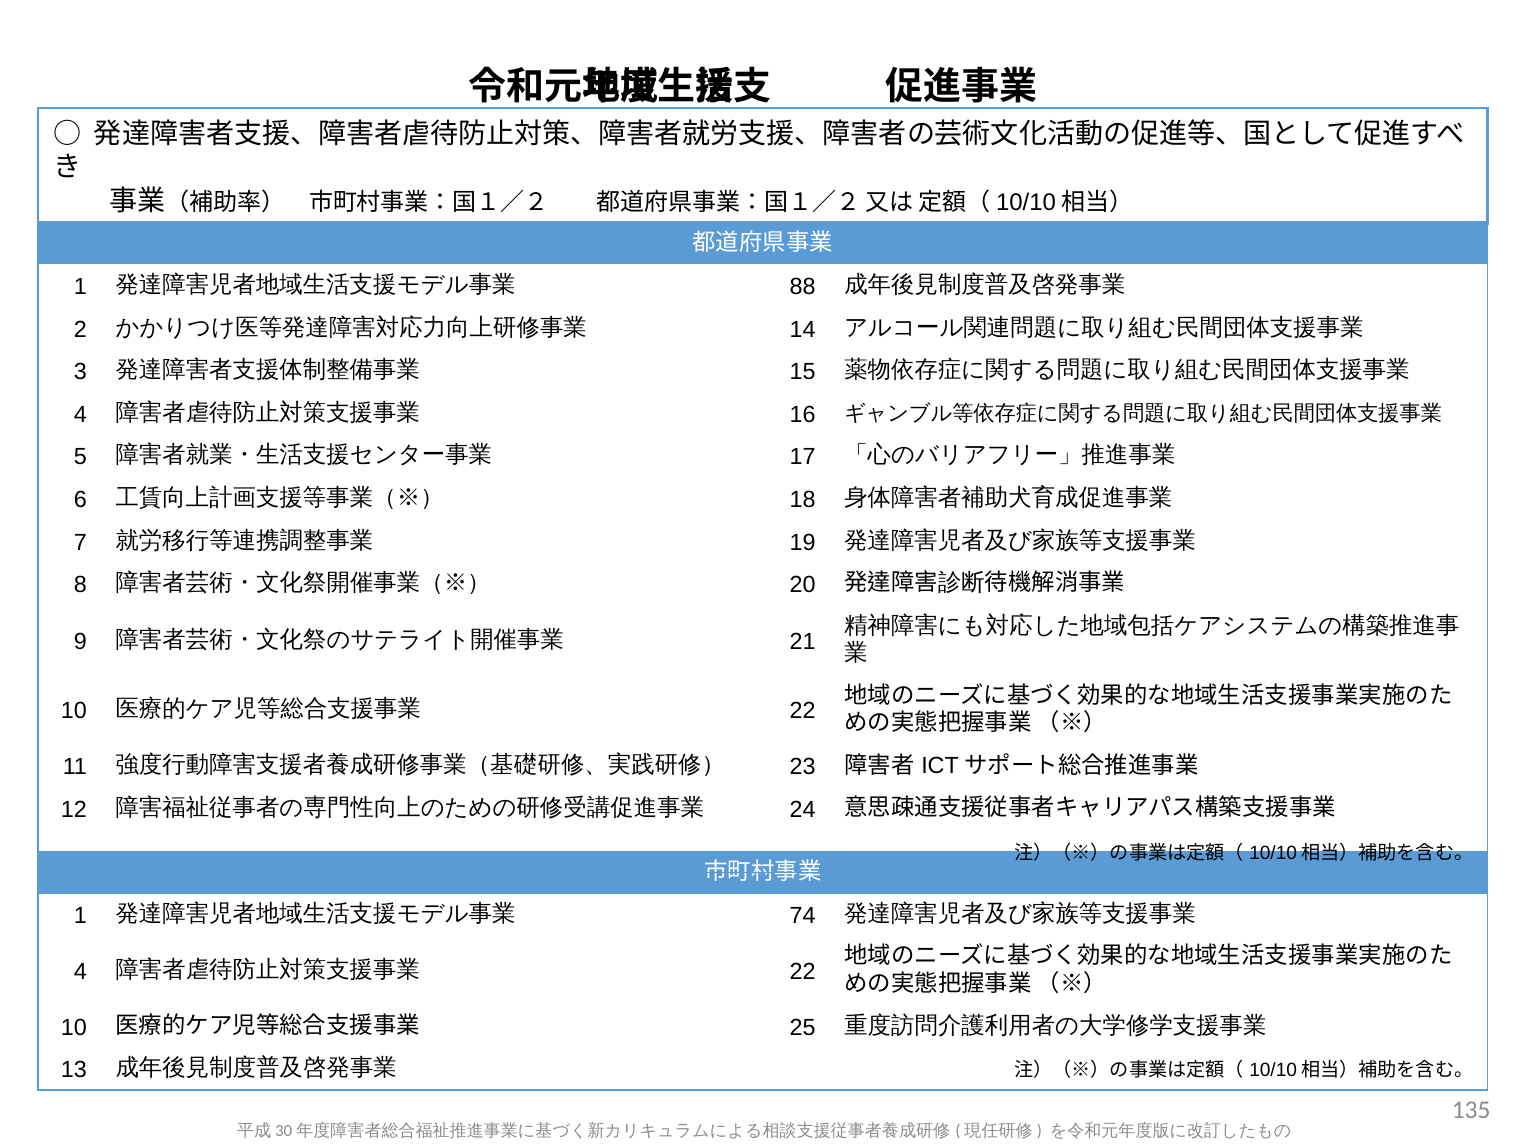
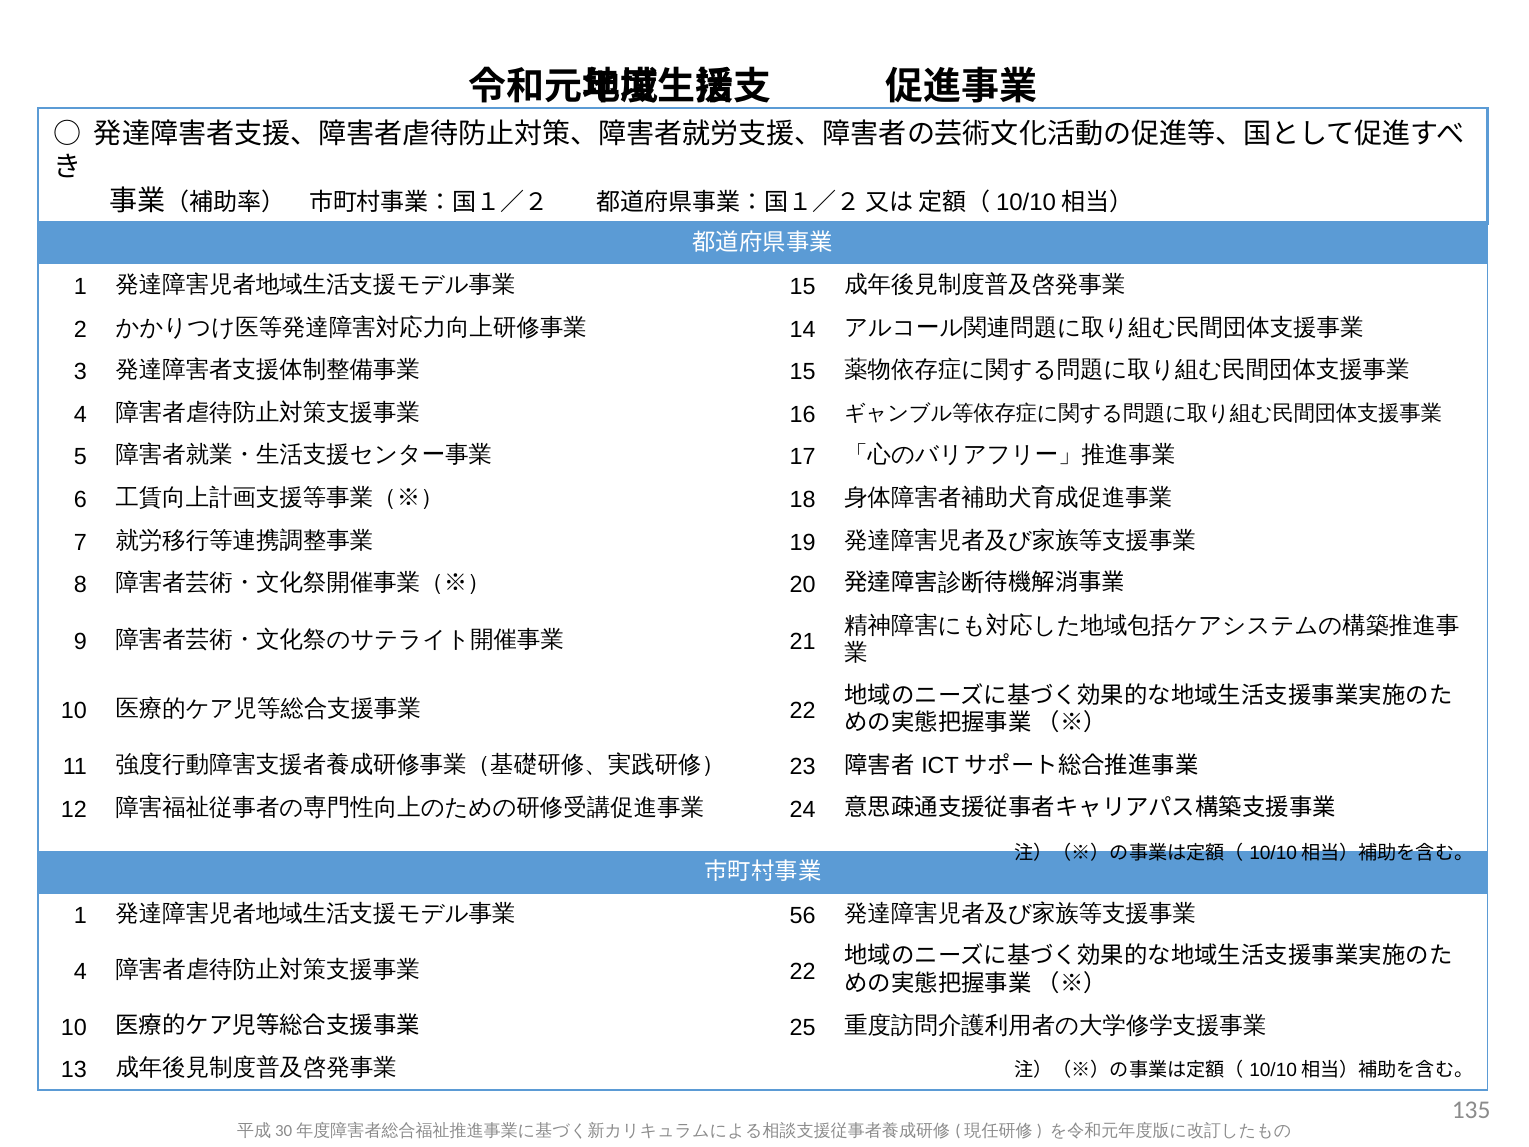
88: 88 -> 15 (803, 287)
74: 74 -> 56 (803, 916)
